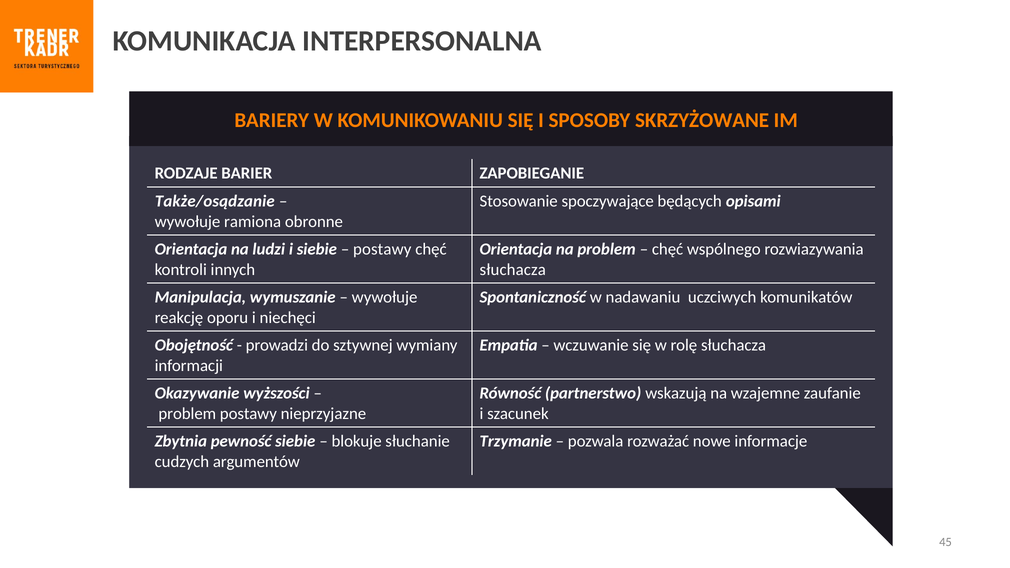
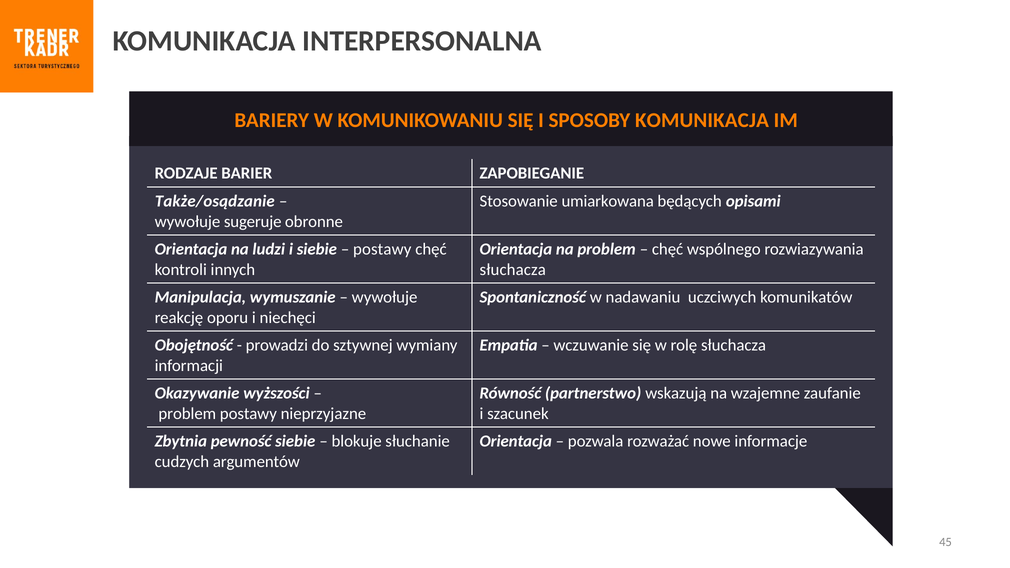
SPOSOBY SKRZYŻOWANE: SKRZYŻOWANE -> KOMUNIKACJA (702, 120)
spoczywające: spoczywające -> umiarkowana (608, 201)
ramiona: ramiona -> sugeruje (253, 222)
Trzymanie: Trzymanie -> Orientacja (516, 441)
